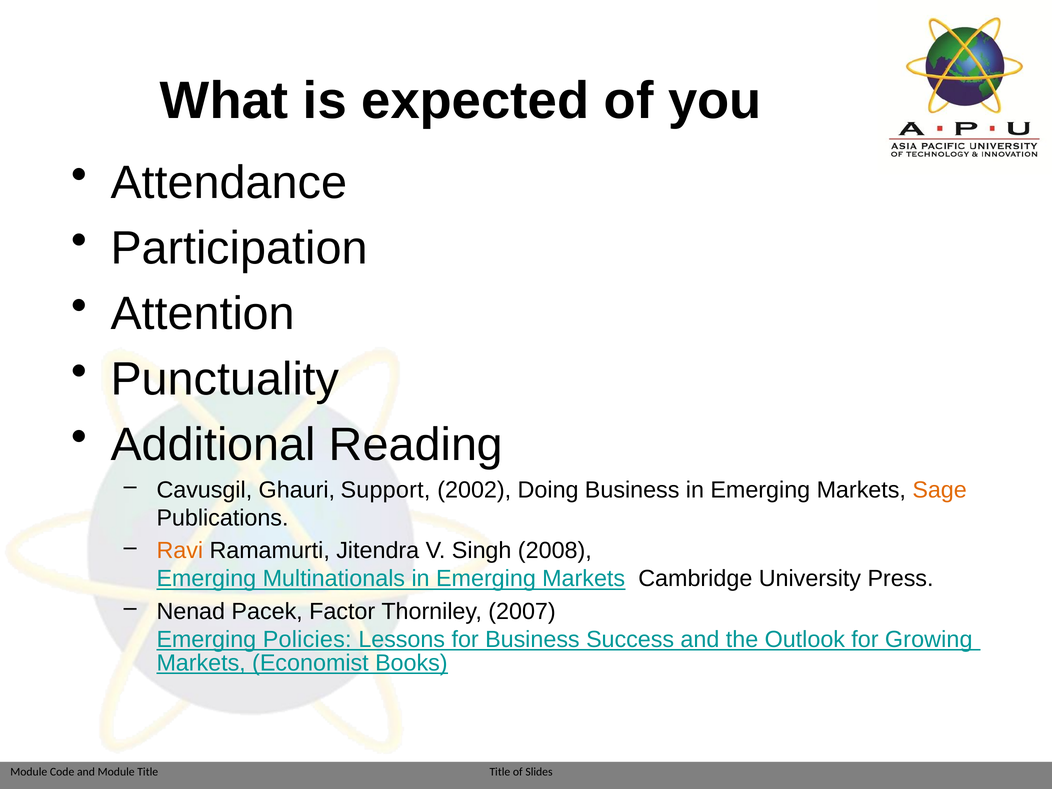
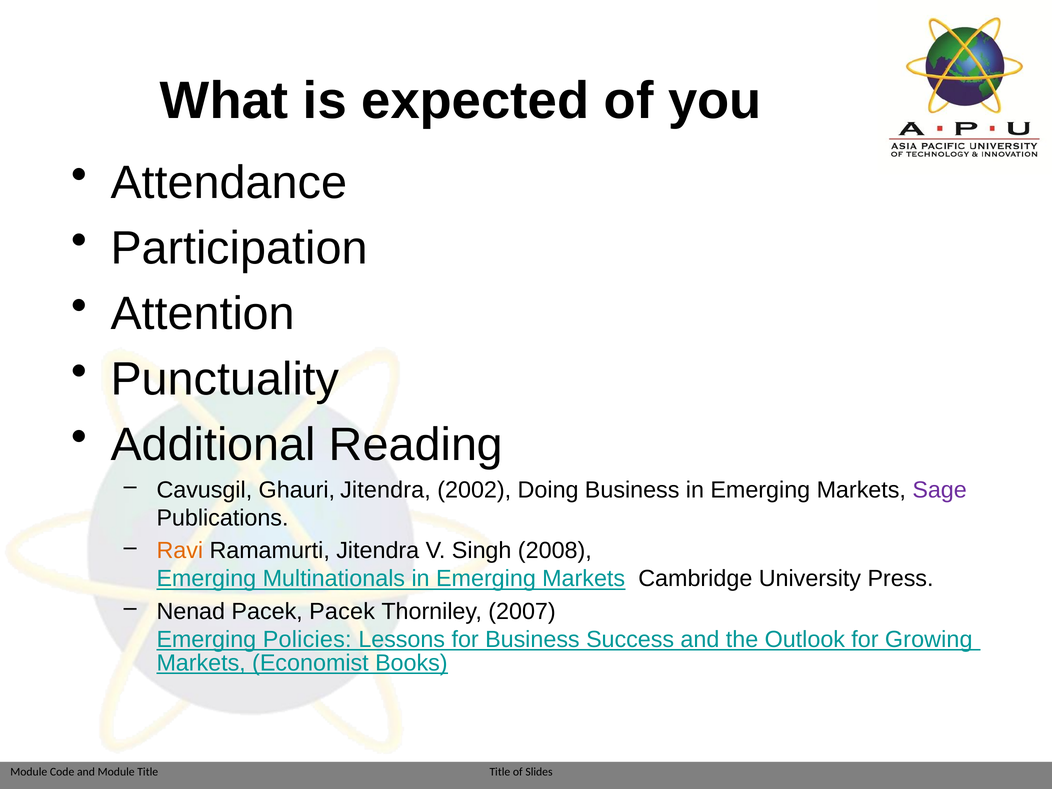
Ghauri Support: Support -> Jitendra (385, 490)
Sage colour: orange -> purple (940, 490)
Pacek Factor: Factor -> Pacek (342, 611)
